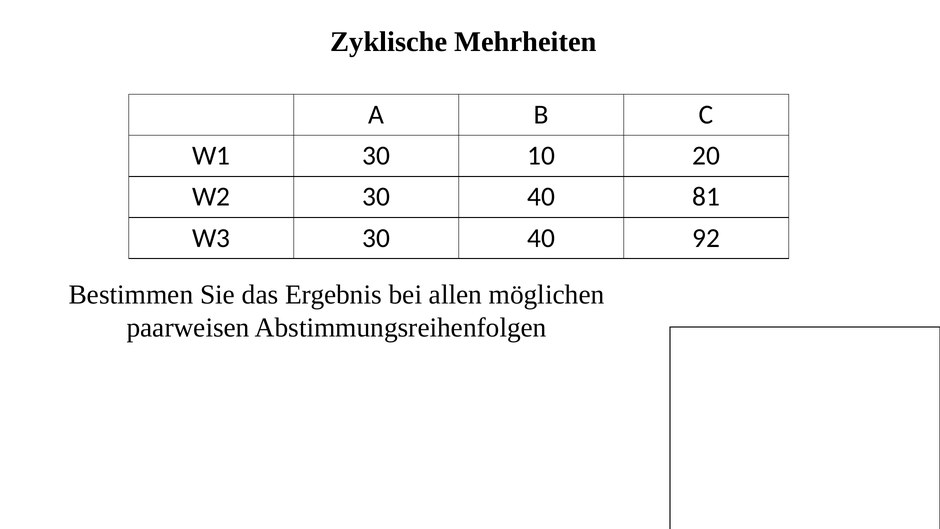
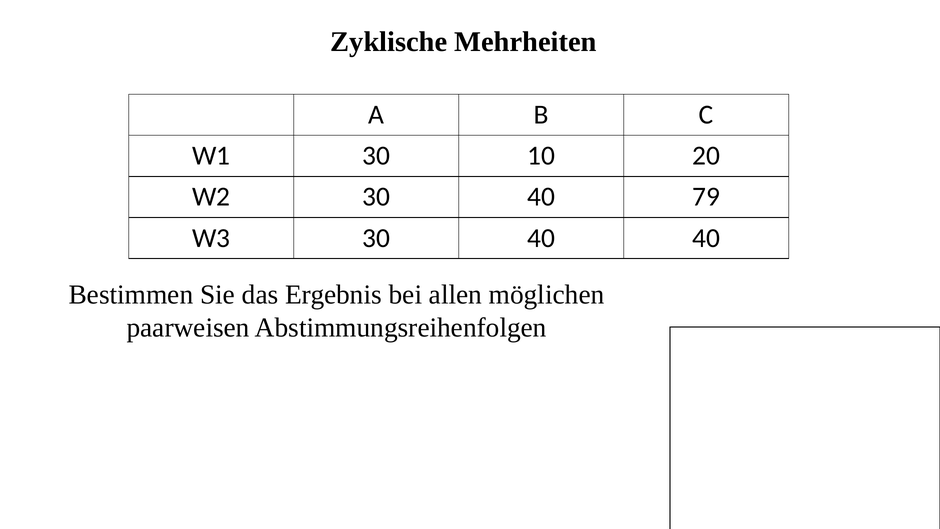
81: 81 -> 79 (706, 197)
40 92: 92 -> 40 (706, 238)
